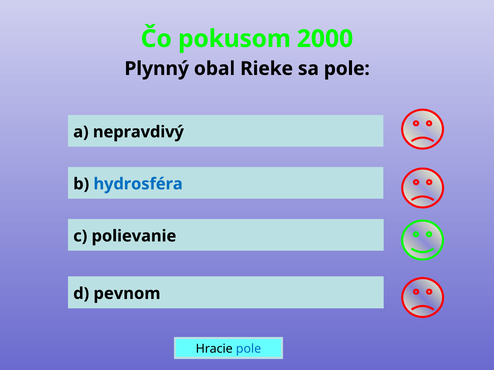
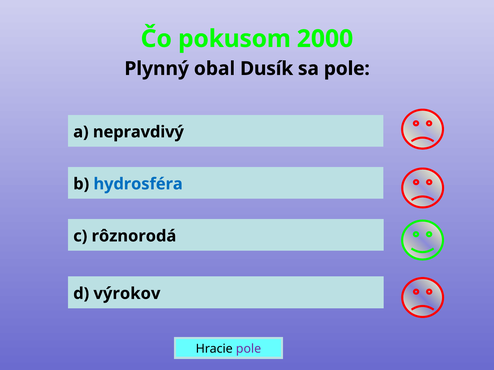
Rieke: Rieke -> Dusík (267, 69)
polievanie: polievanie -> rôznorodá (134, 236)
pevnom: pevnom -> výrokov (127, 294)
pole colour: blue -> purple (249, 349)
